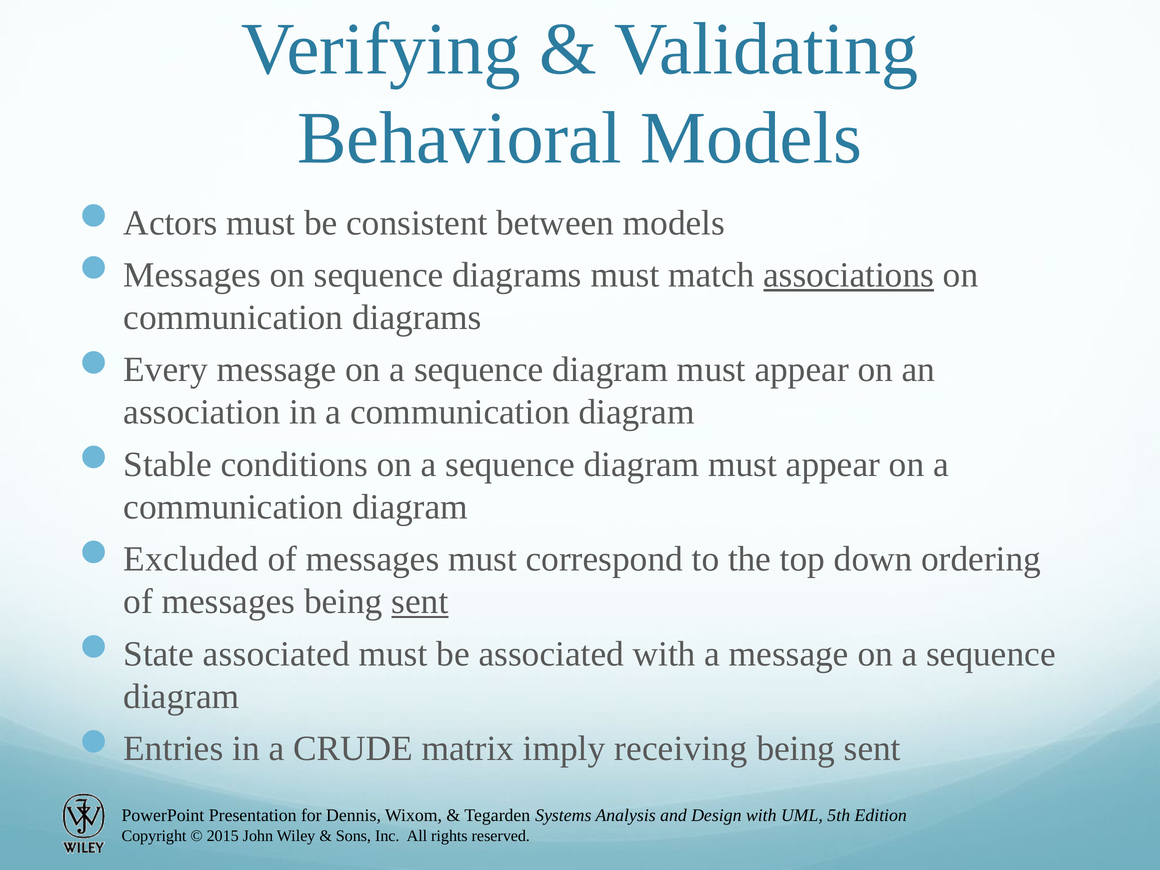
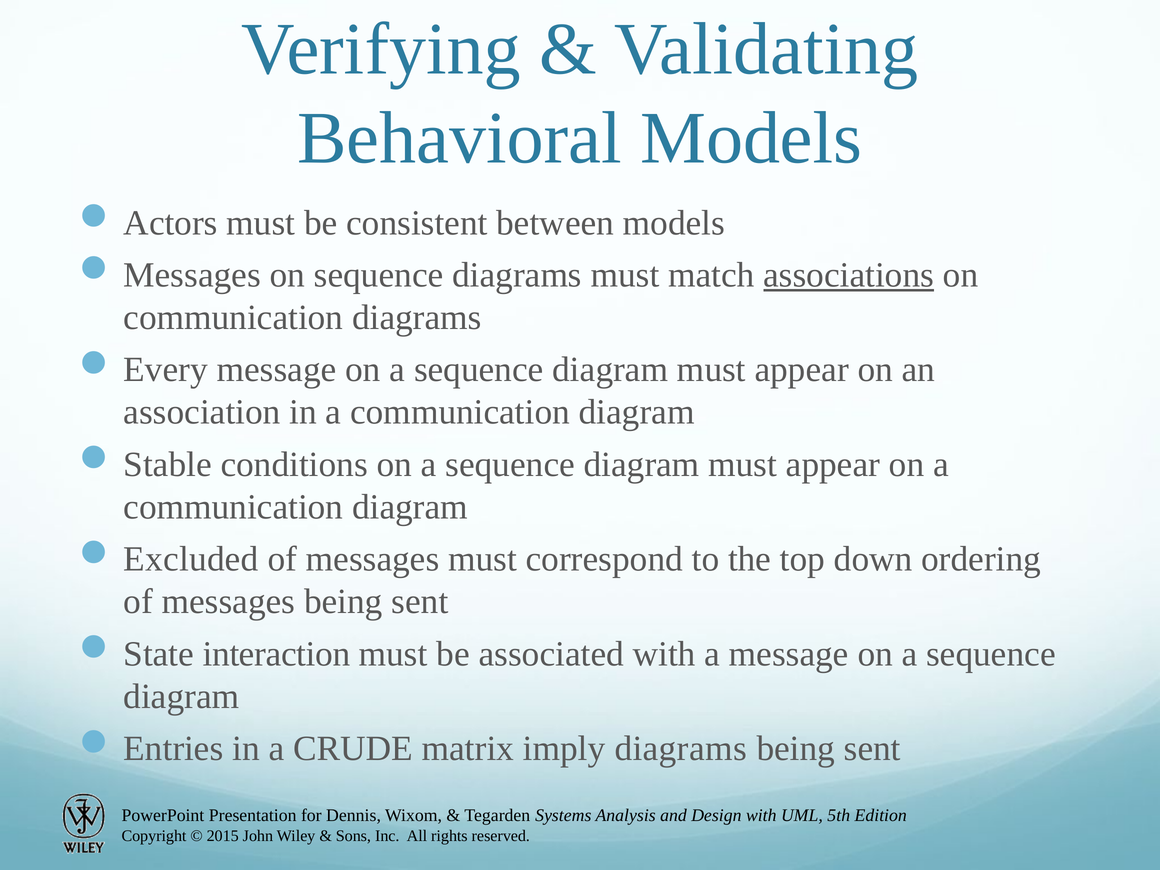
sent underline: present -> none (420, 602)
State associated: associated -> interaction (277, 654)
imply receiving: receiving -> diagrams (681, 749)
